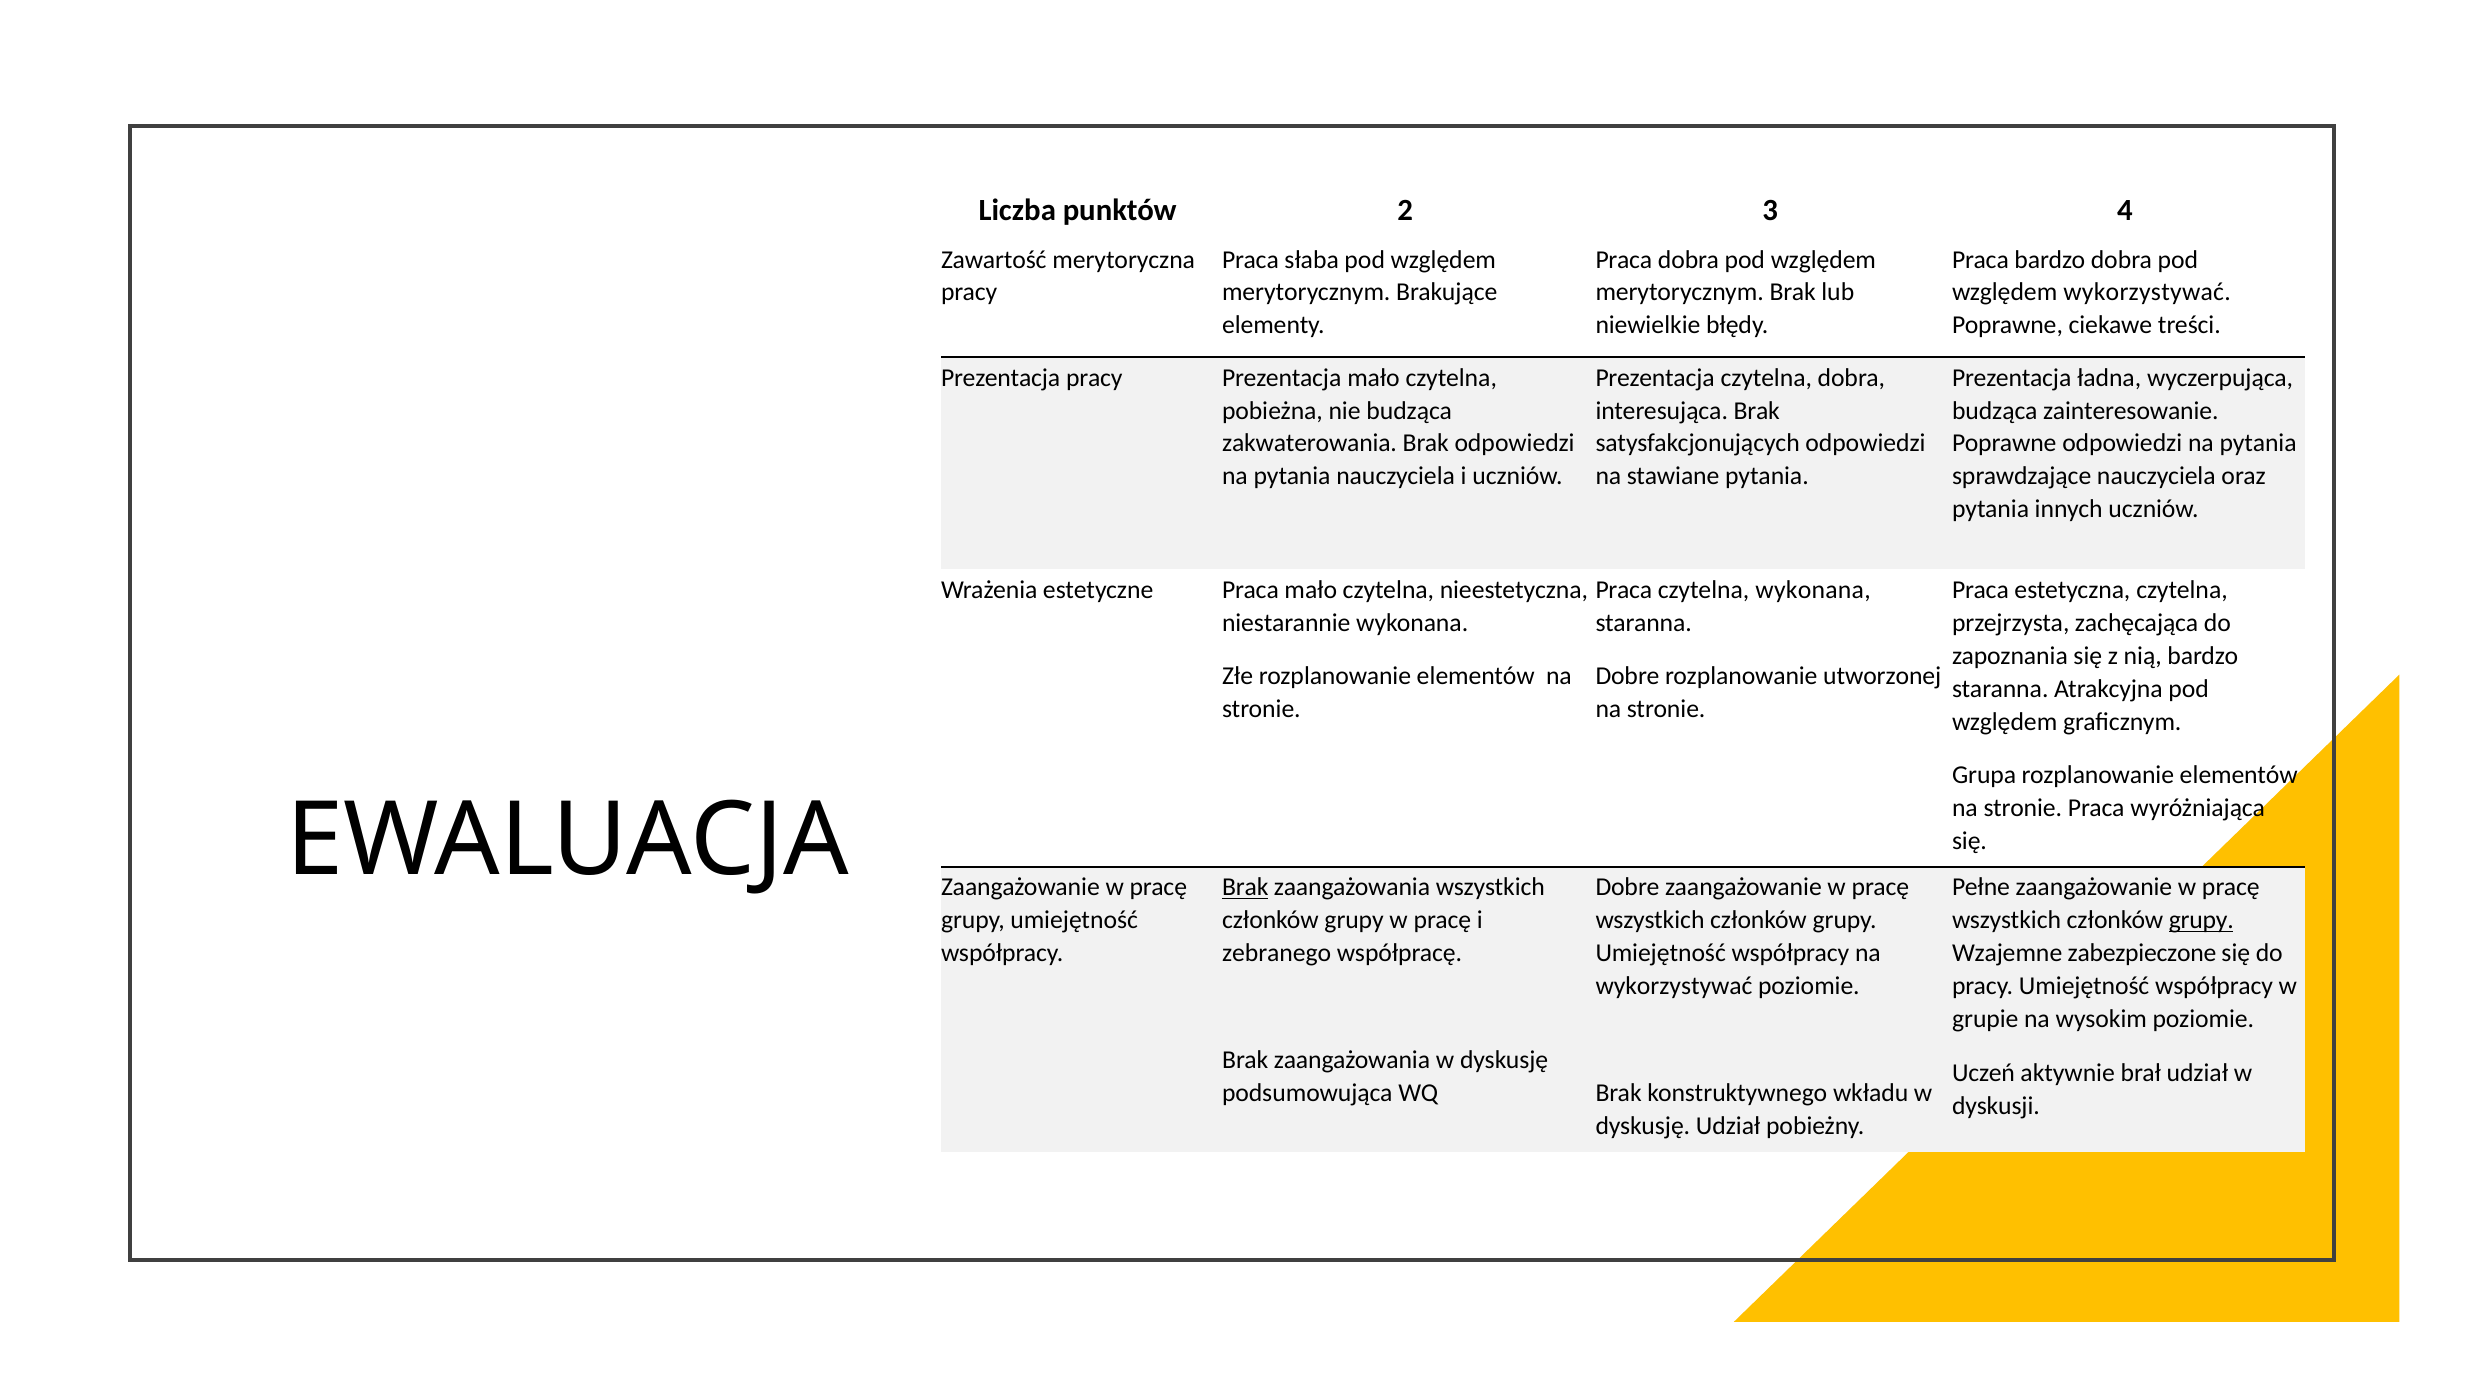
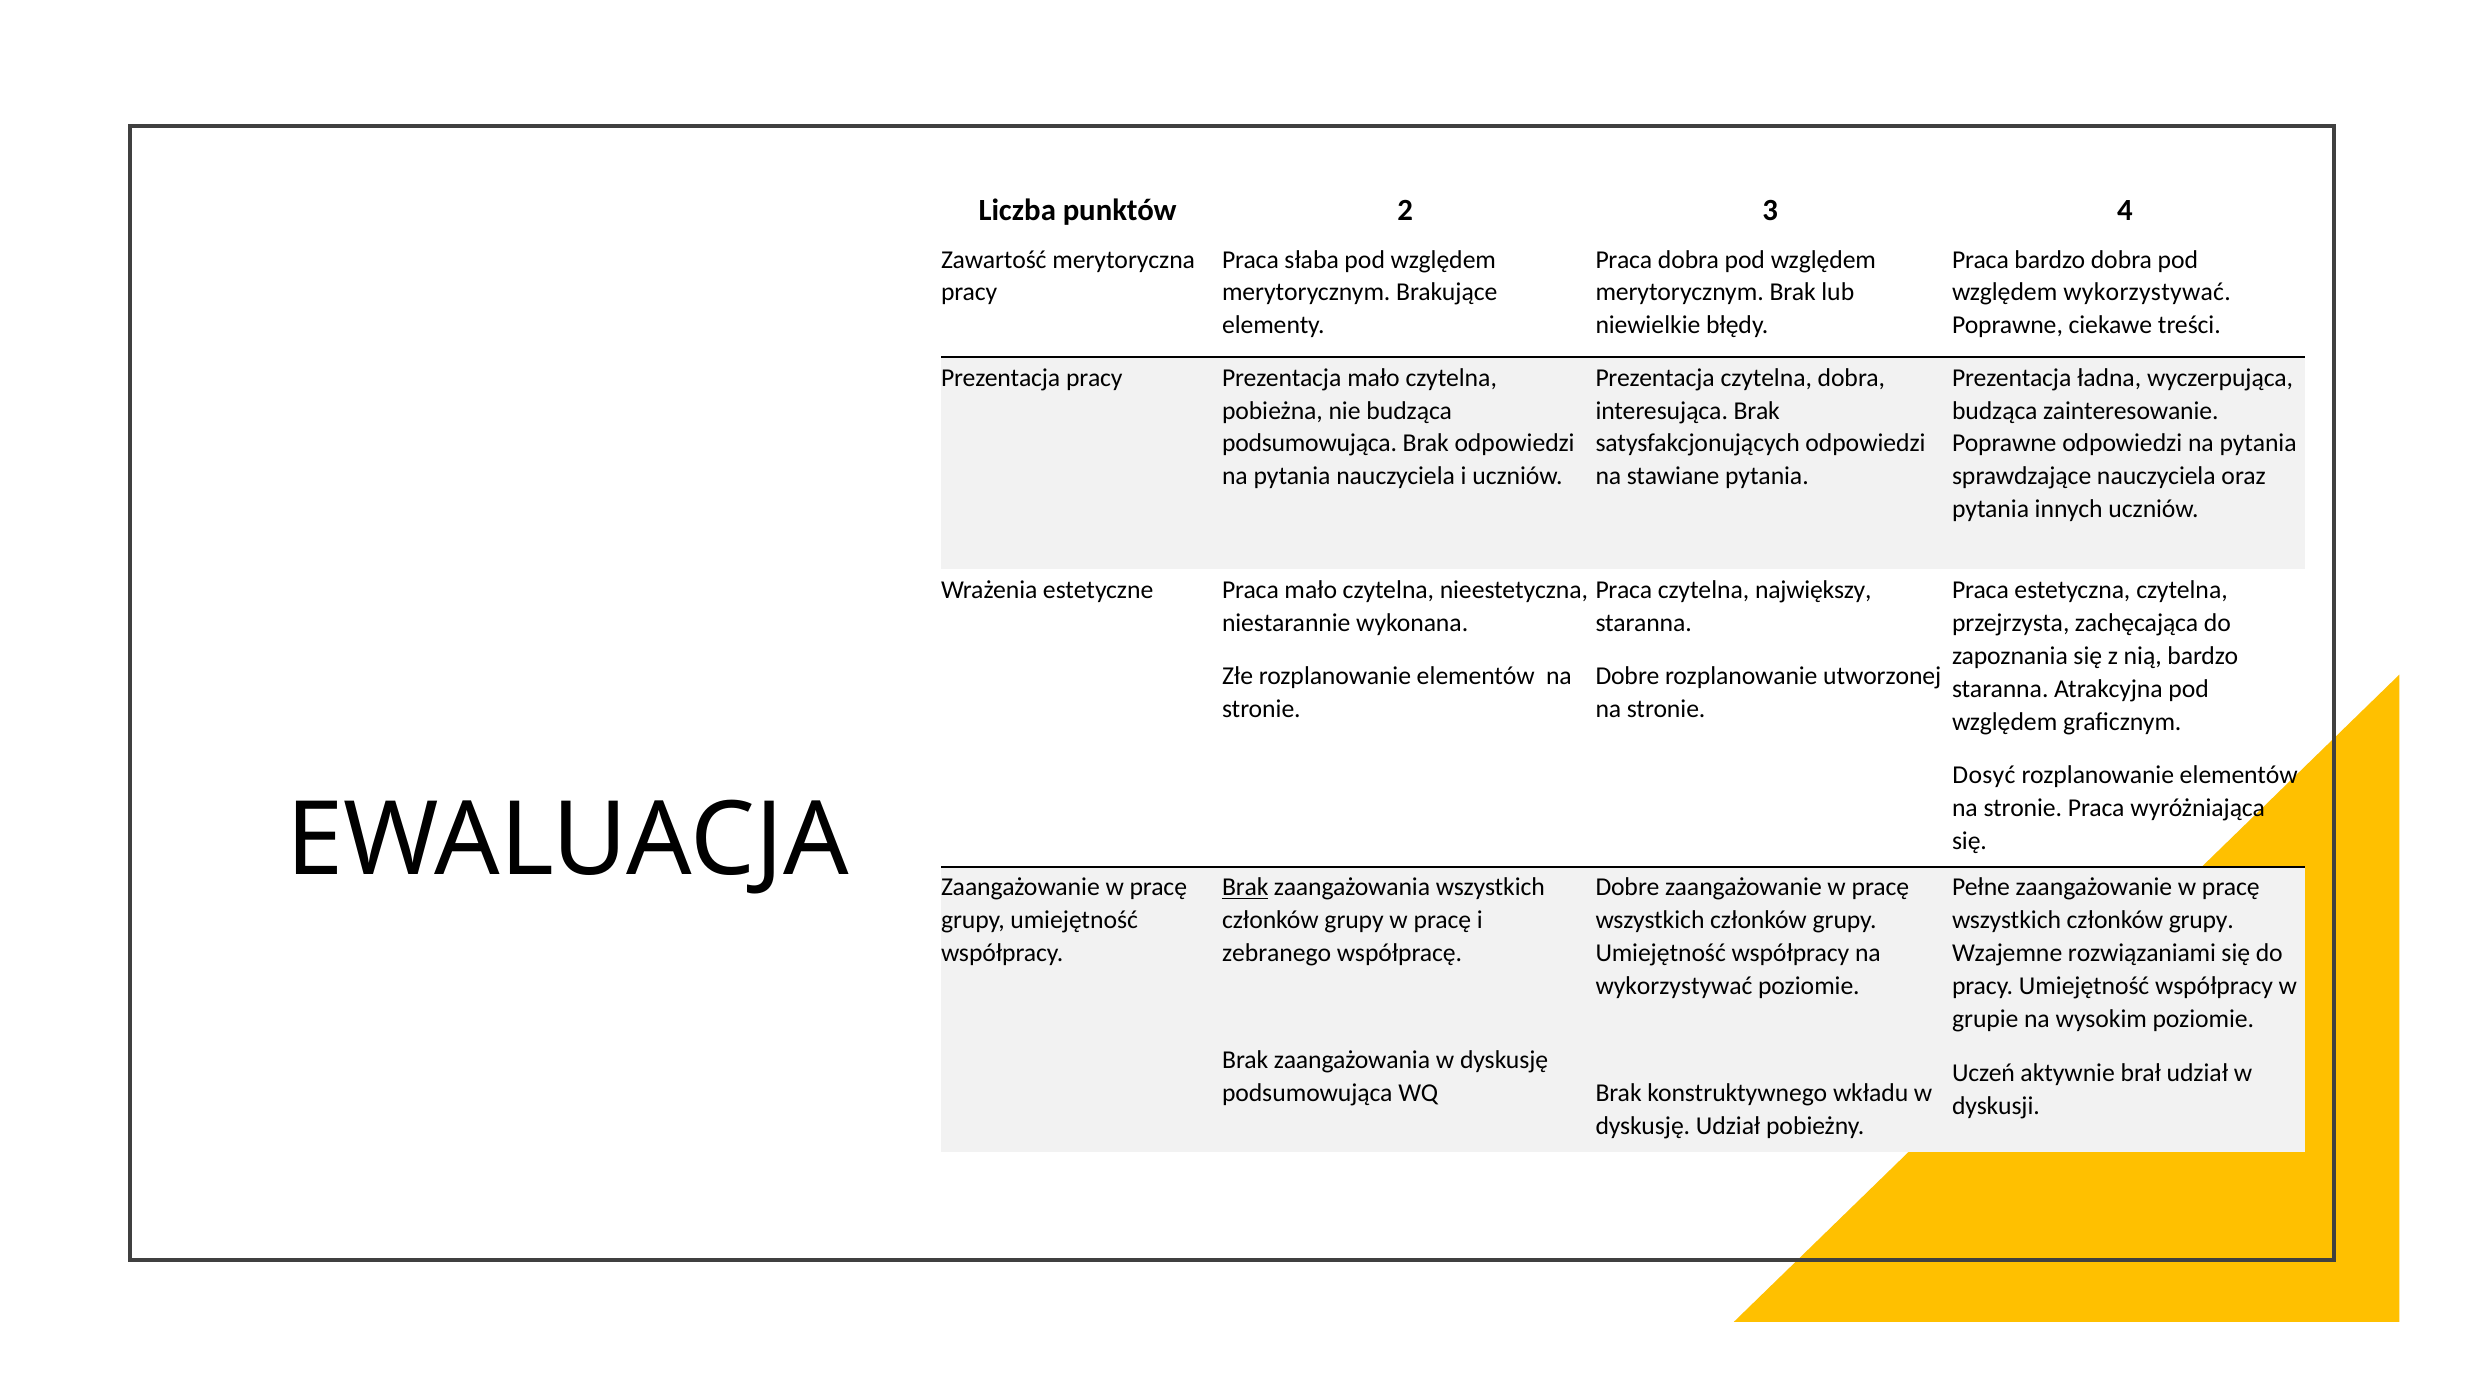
zakwaterowania: zakwaterowania -> podsumowująca (1310, 443)
czytelna wykonana: wykonana -> największy (1813, 590)
Grupa: Grupa -> Dosyć (1984, 775)
grupy underline: present -> none (2201, 920)
zabezpieczone: zabezpieczone -> rozwiązaniami (2142, 953)
